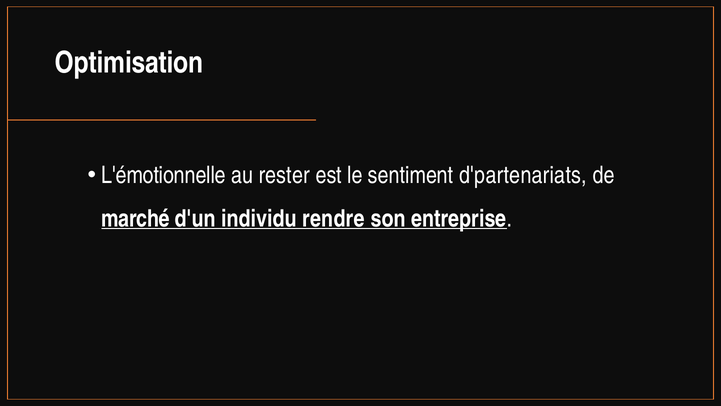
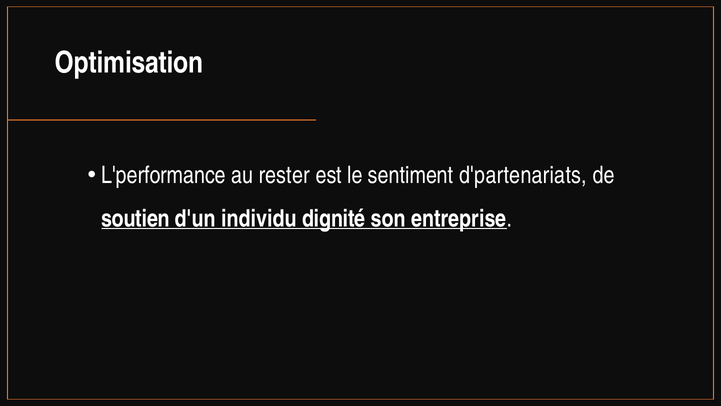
L'émotionnelle: L'émotionnelle -> L'performance (164, 175)
marché: marché -> soutien (135, 218)
rendre: rendre -> dignité (334, 218)
